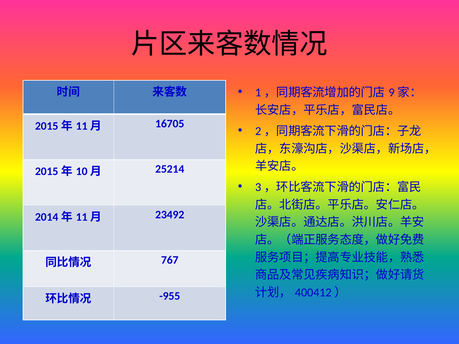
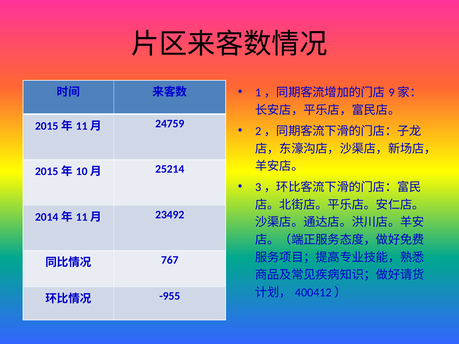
16705: 16705 -> 24759 (170, 124)
